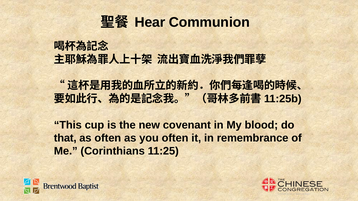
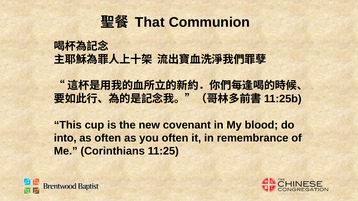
Hear: Hear -> That (150, 22)
that: that -> into (65, 138)
